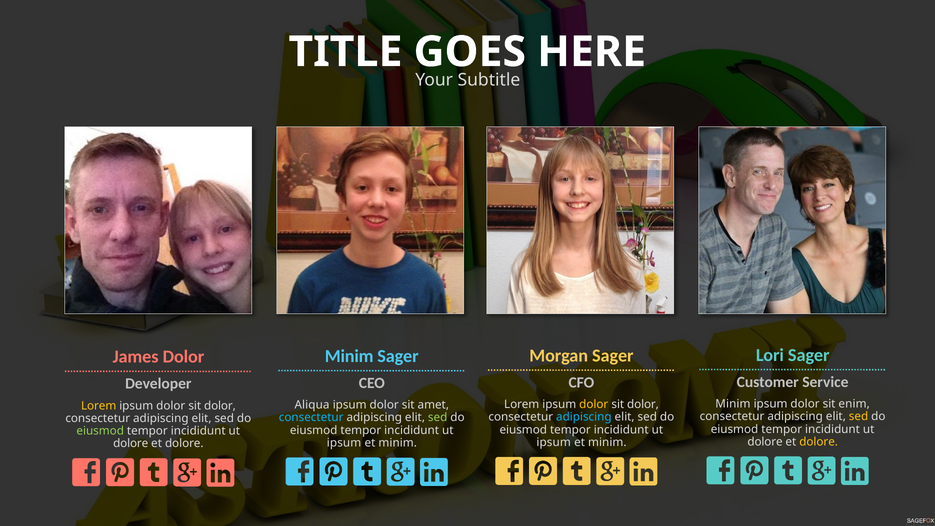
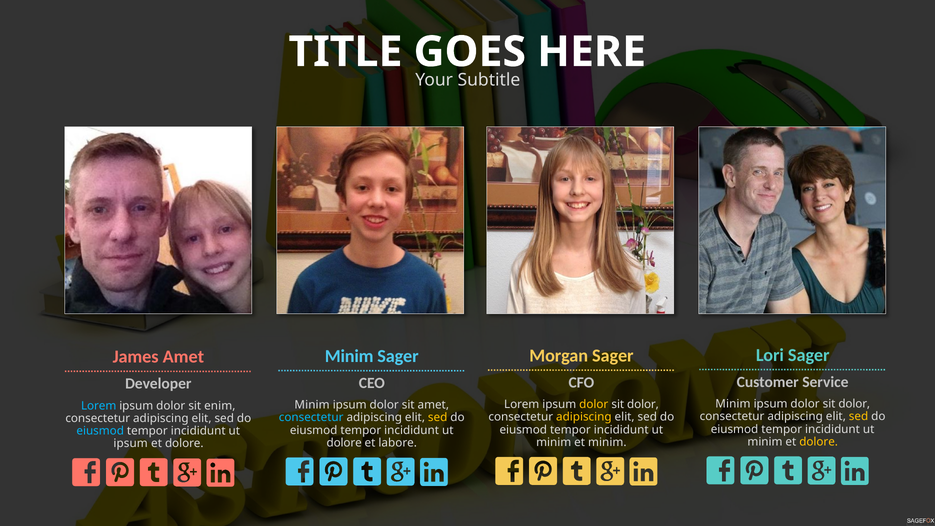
James Dolor: Dolor -> Amet (183, 357)
enim: enim -> dolor (854, 404)
Aliqua: Aliqua -> Minim (312, 405)
Lorem colour: yellow -> light blue (99, 406)
dolor: dolor -> enim (220, 406)
adipiscing colour: light blue -> yellow (584, 417)
sed colour: light green -> yellow (438, 418)
eiusmod colour: light green -> light blue (100, 431)
dolore: dolore -> minim (765, 442)
ipsum: ipsum -> minim (554, 442)
ipsum: ipsum -> dolore (344, 443)
minim: minim -> labore (398, 443)
dolore: dolore -> ipsum (131, 444)
